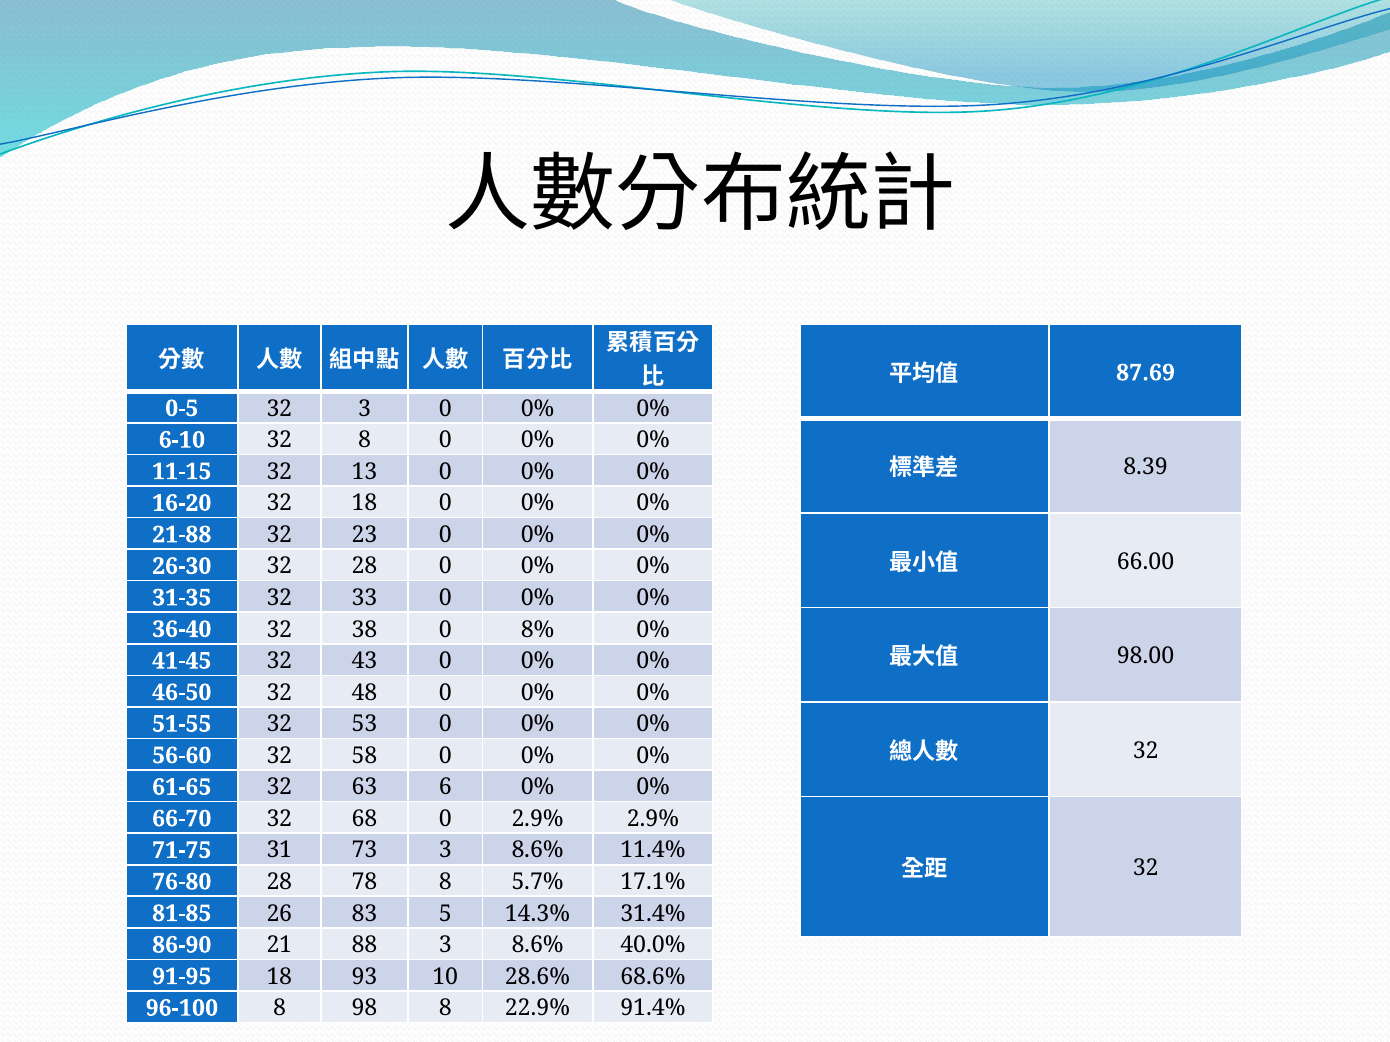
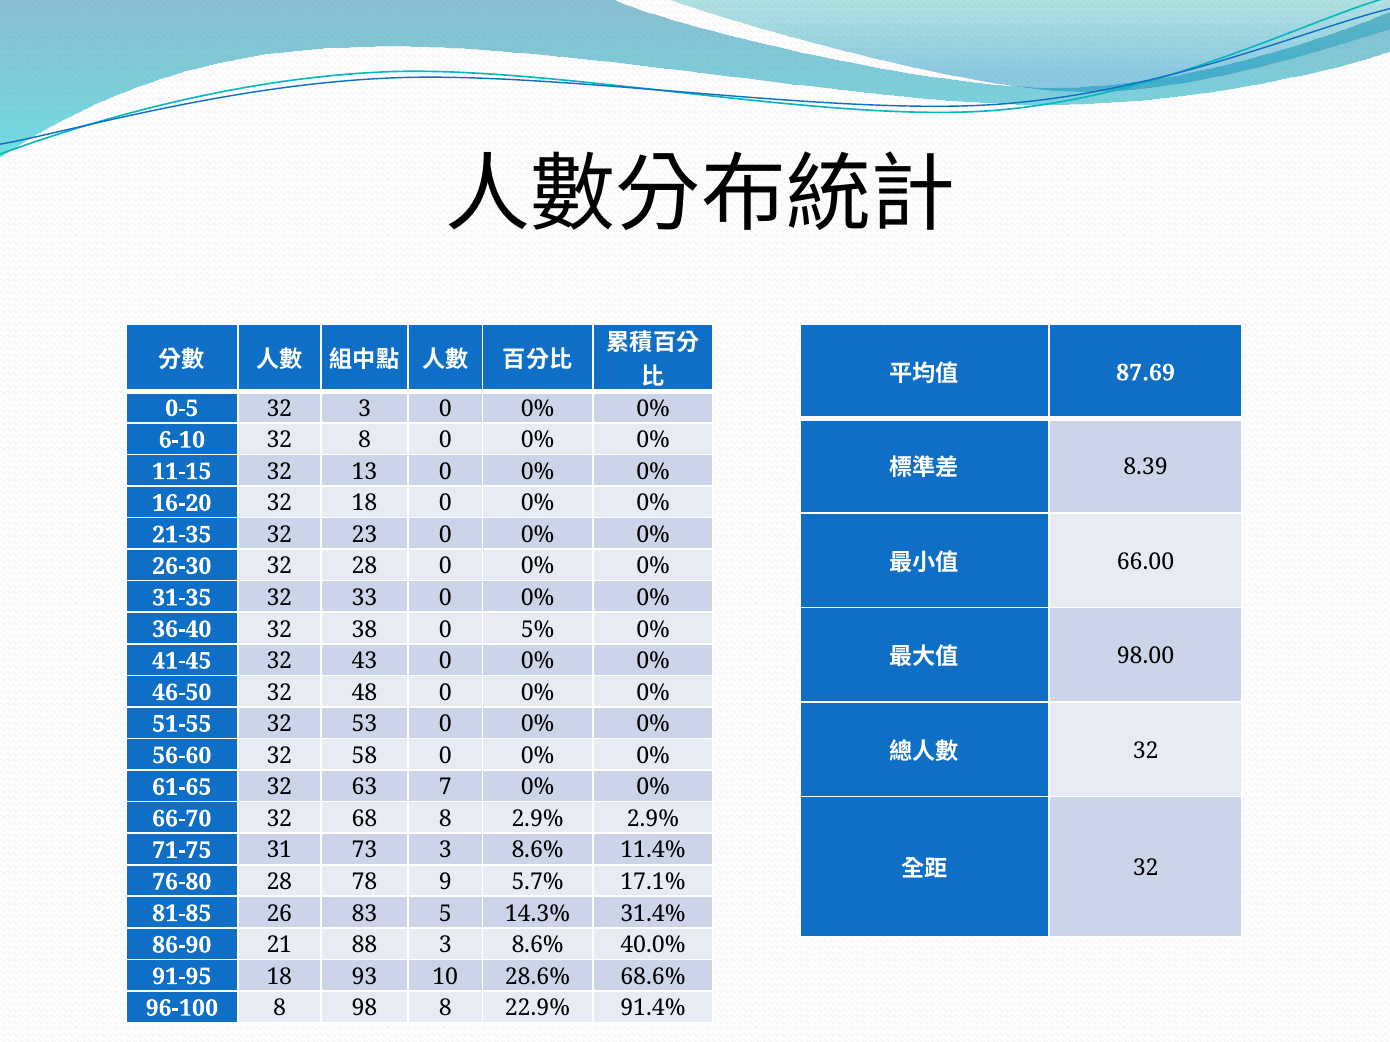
21-88: 21-88 -> 21-35 (182, 535)
8%: 8% -> 5% (538, 630)
6: 6 -> 7 (445, 788)
68 0: 0 -> 8 (445, 819)
78 8: 8 -> 9 (445, 882)
